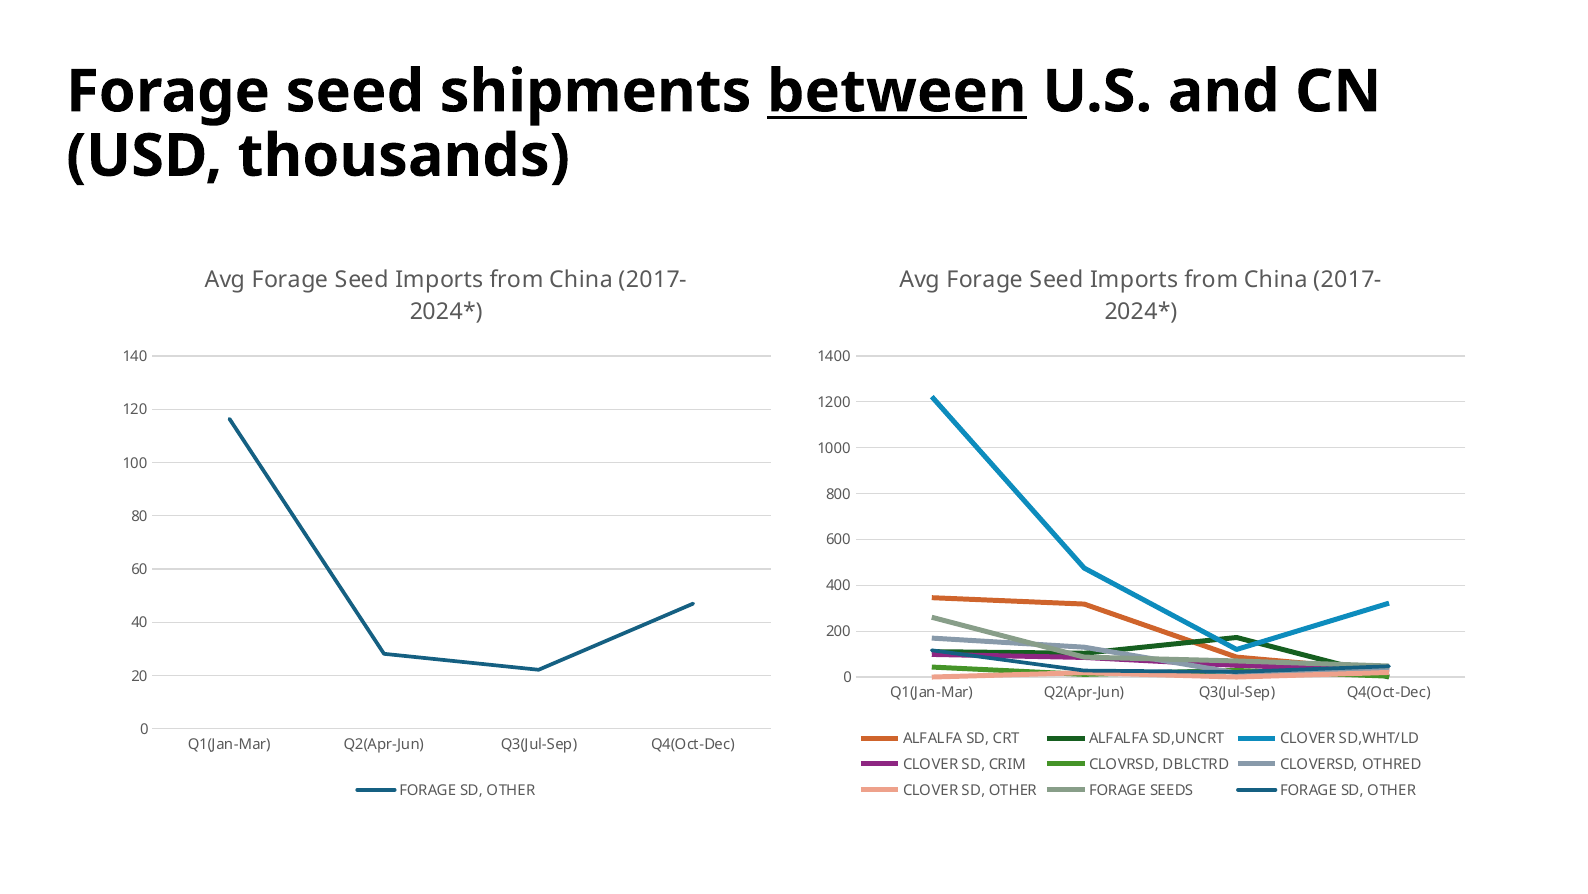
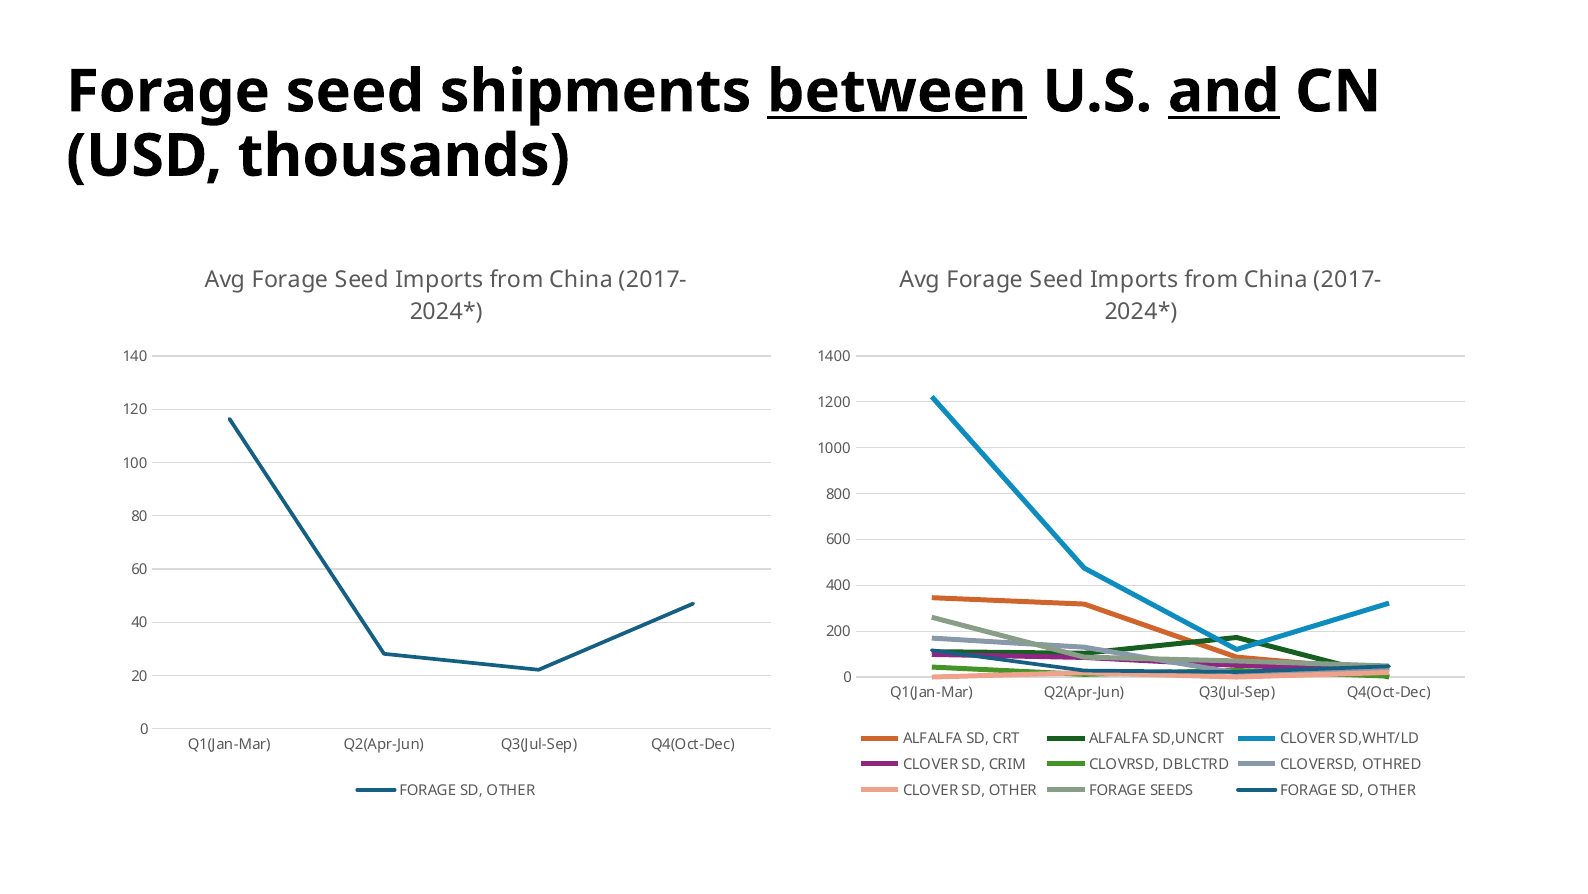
and underline: none -> present (1224, 92)
